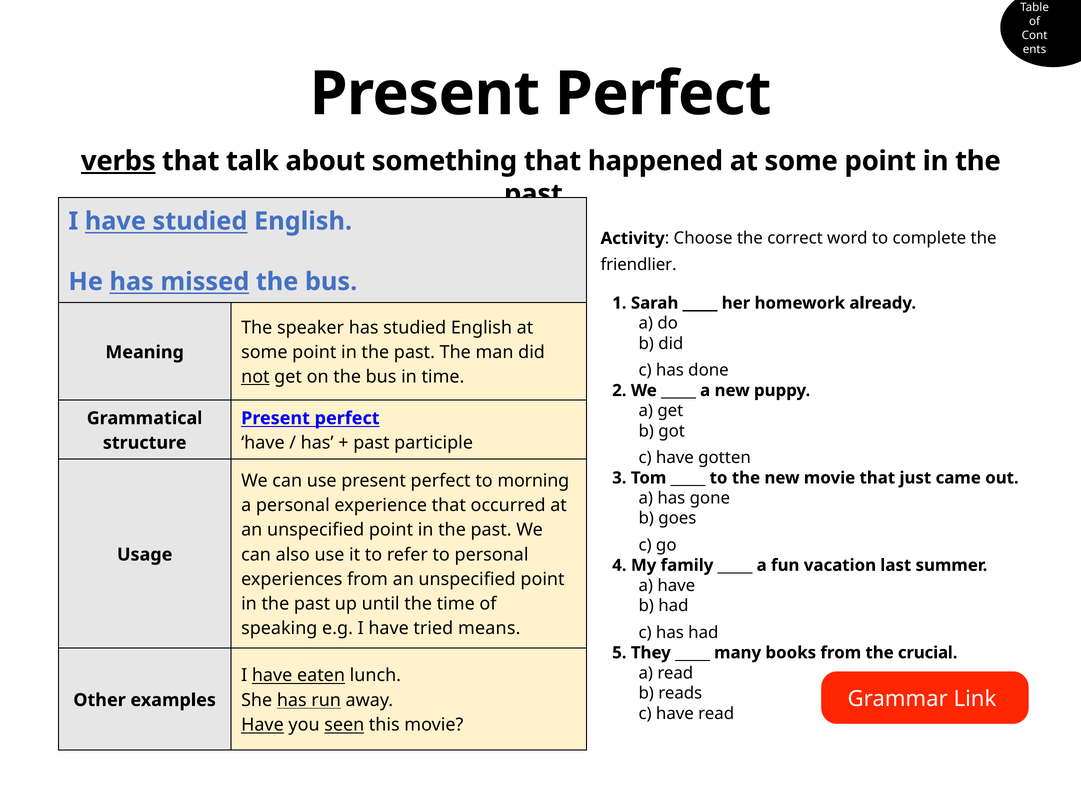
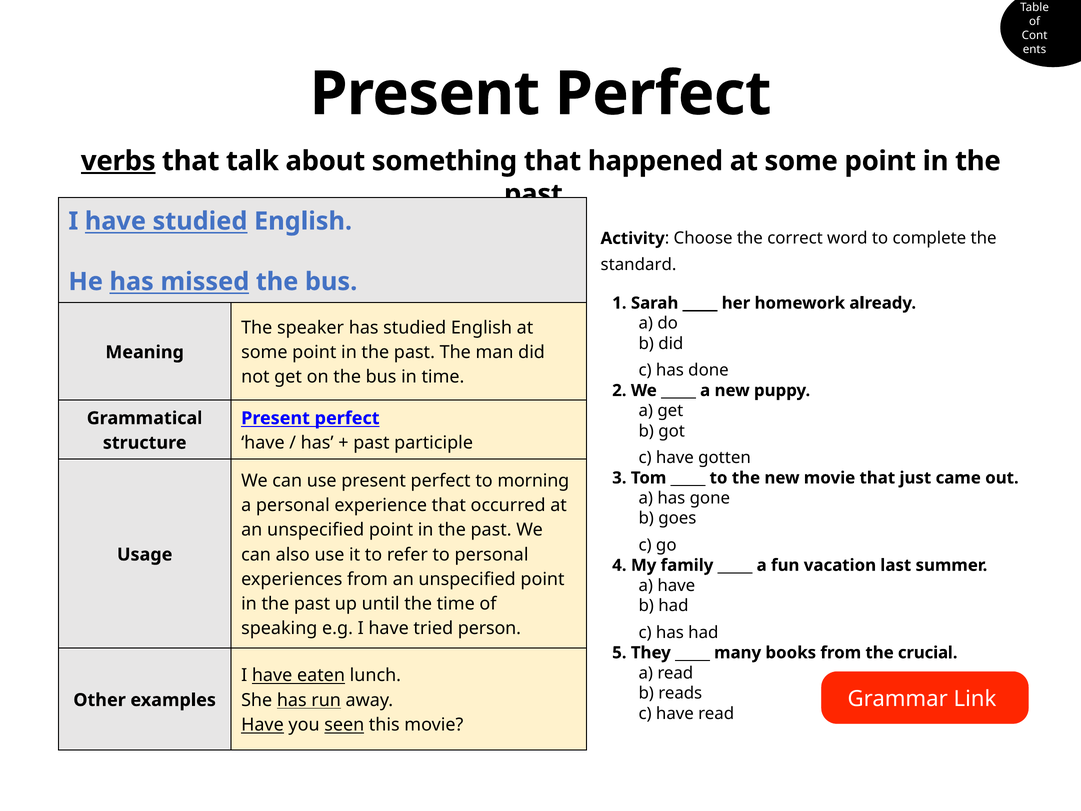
friendlier: friendlier -> standard (639, 265)
not underline: present -> none (255, 377)
means: means -> person (489, 628)
